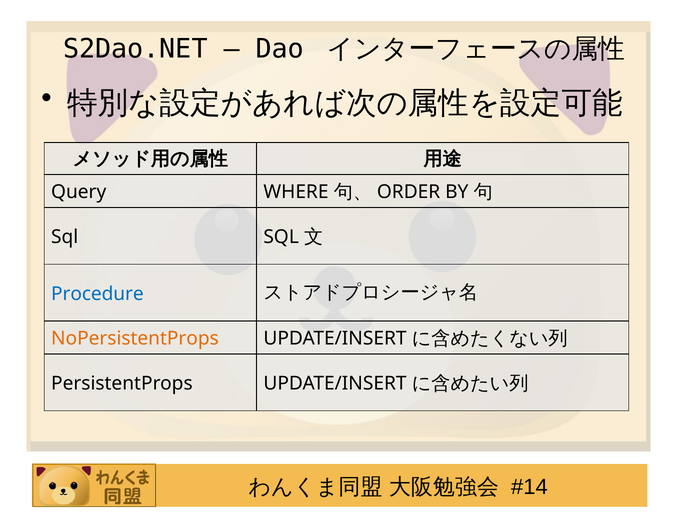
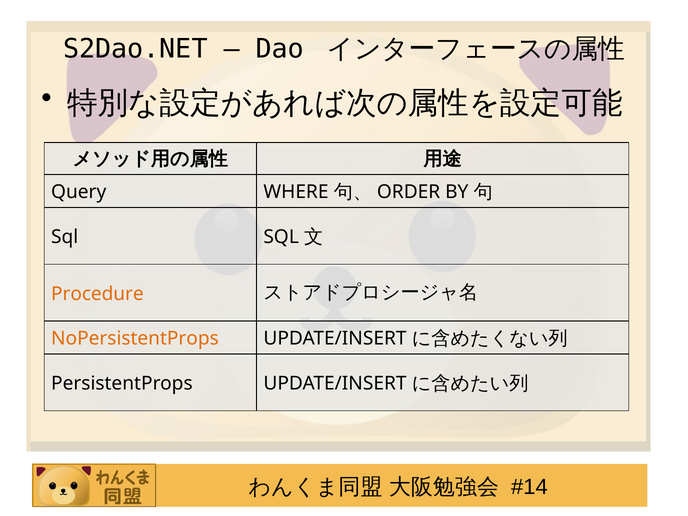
Procedure colour: blue -> orange (97, 294)
